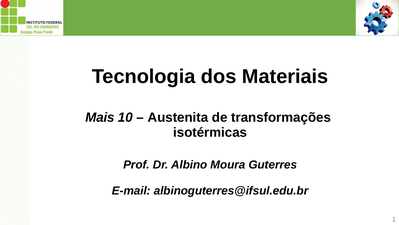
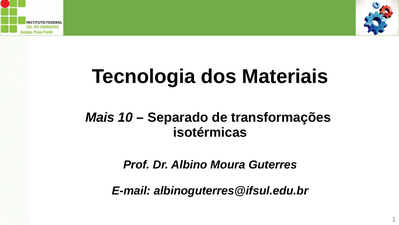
Austenita: Austenita -> Separado (178, 117)
